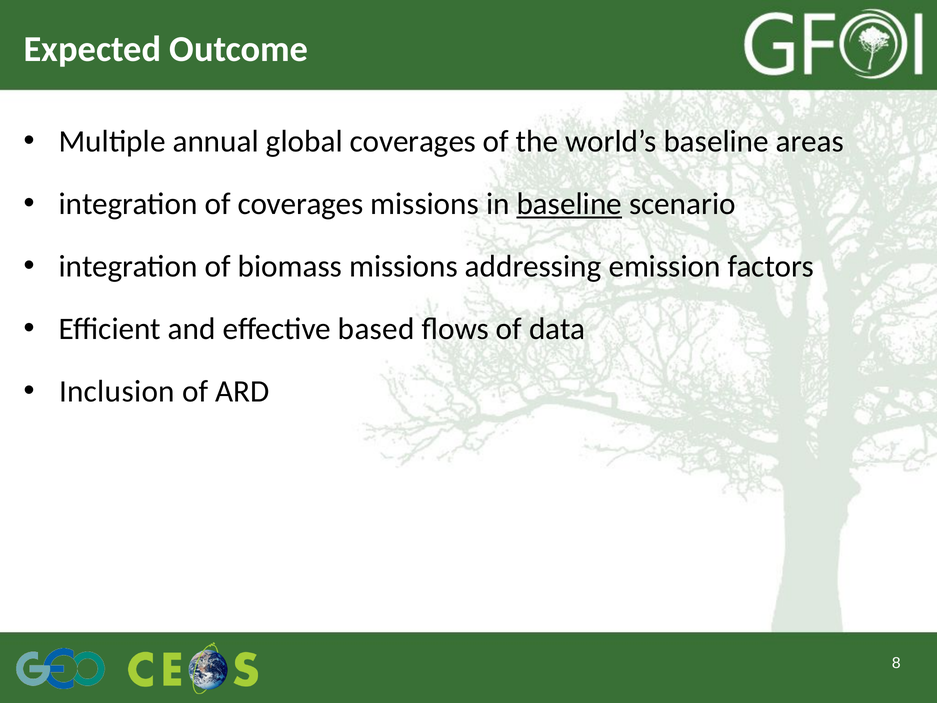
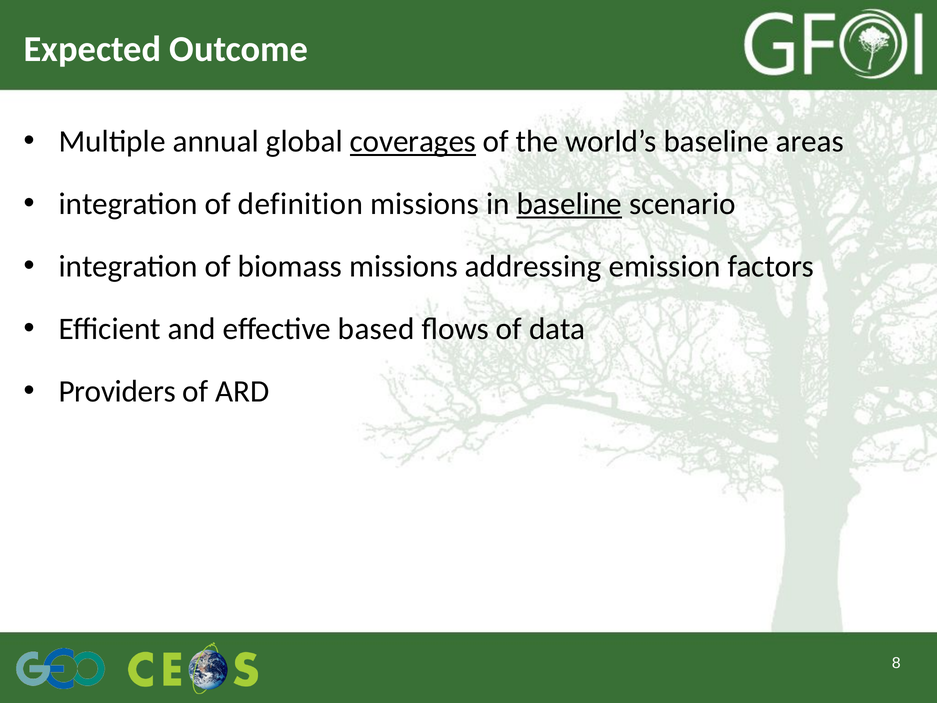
coverages underline: none -> present (413, 142)
of coverages: coverages -> definition (300, 204)
Inclusion: Inclusion -> Providers (117, 391)
